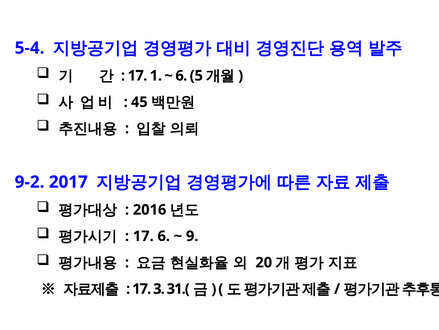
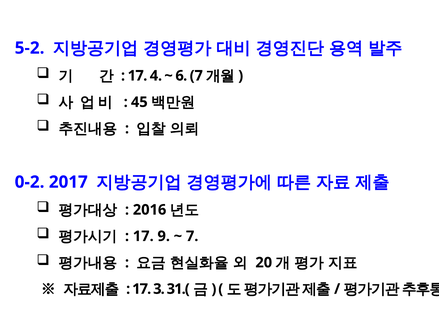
5-4: 5-4 -> 5-2 (30, 48)
1: 1 -> 4 (156, 76)
6 5: 5 -> 7 (196, 76)
9-2: 9-2 -> 0-2 (30, 182)
17 6: 6 -> 9 (164, 236)
9: 9 -> 7 (192, 236)
